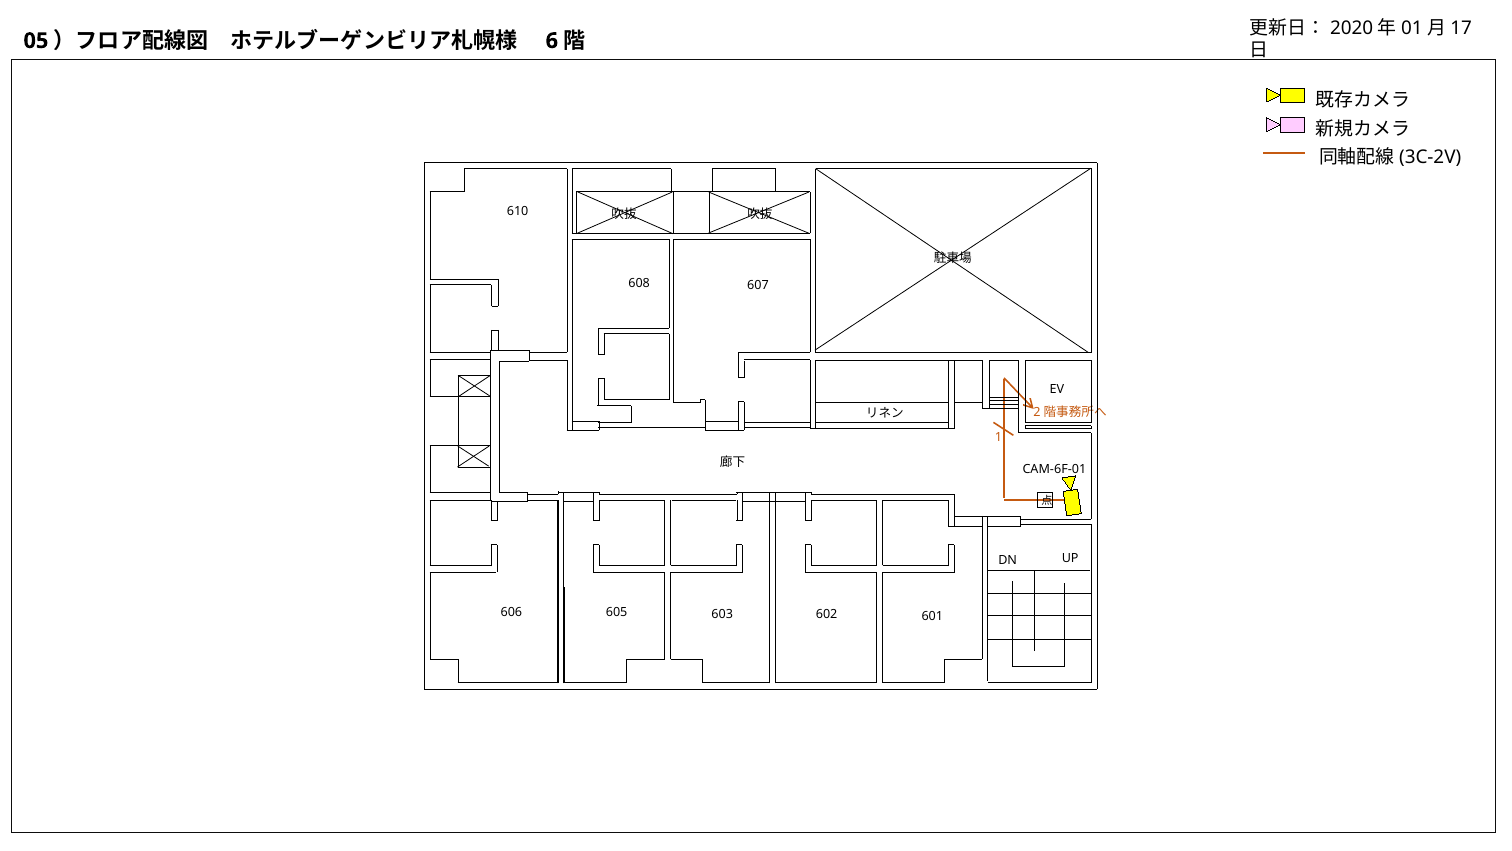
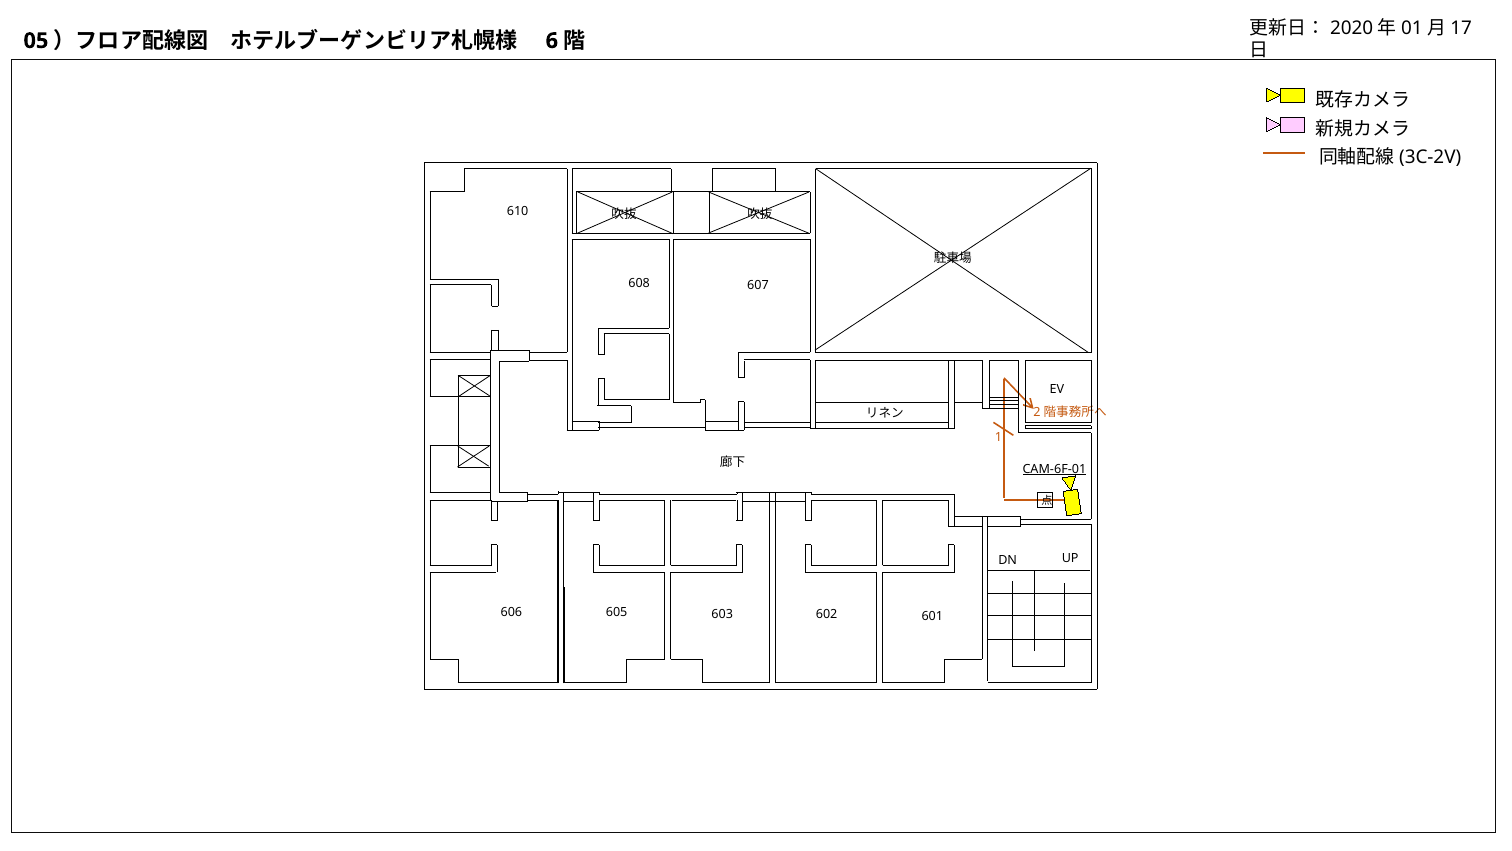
CAM-6F-01 underline: none -> present (1054, 469)
